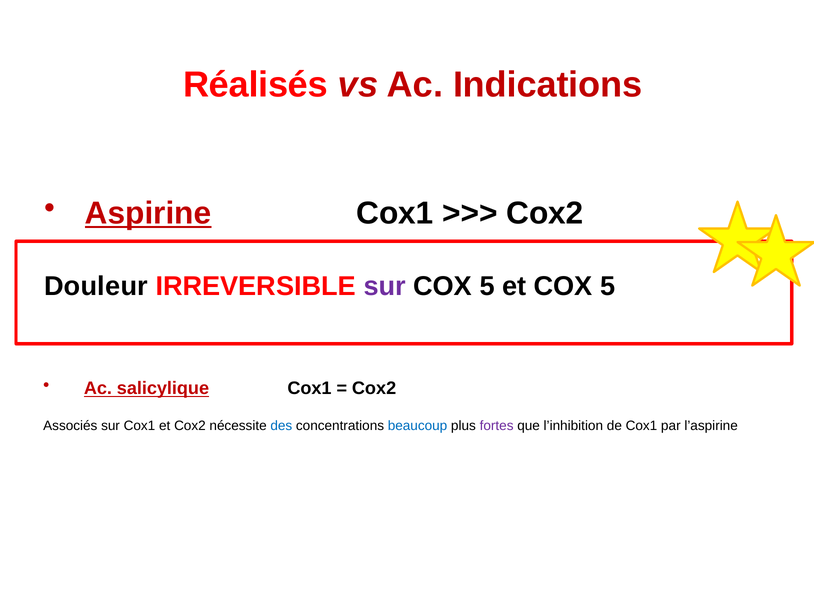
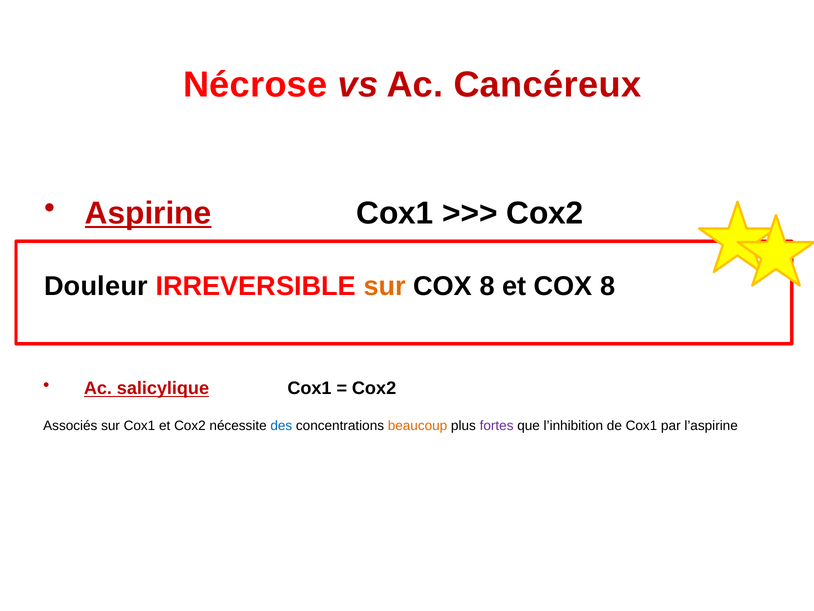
Réalisés: Réalisés -> Nécrose (255, 85)
Indications: Indications -> Cancéreux (547, 85)
sur colour: purple -> orange (385, 286)
5: 5 -> 8 (487, 286)
et COX 5: 5 -> 8 (608, 286)
beaucoup colour: blue -> orange (418, 426)
